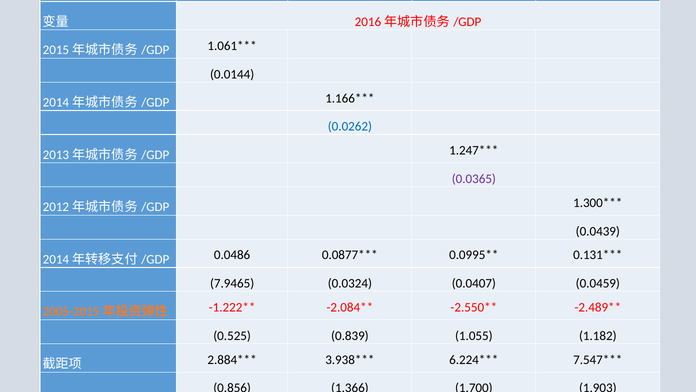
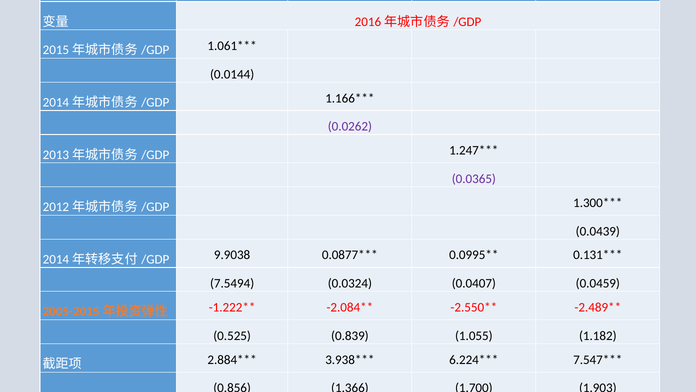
0.0262 colour: blue -> purple (350, 126)
0.0486: 0.0486 -> 9.9038 (232, 255)
7.9465: 7.9465 -> 7.5494 (232, 283)
